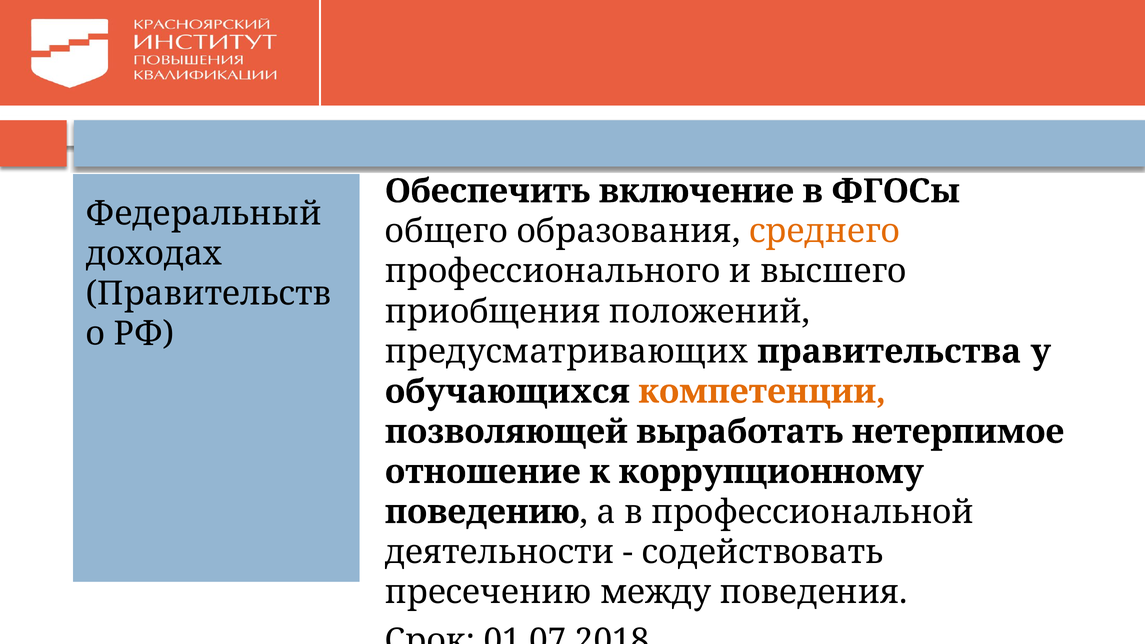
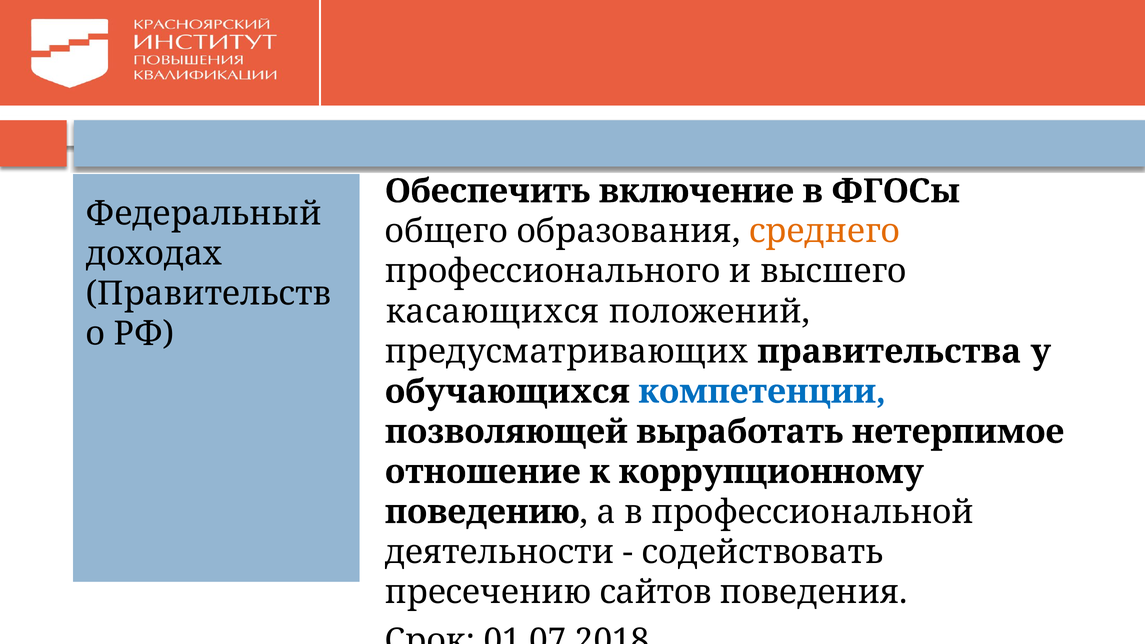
приобщения: приобщения -> касающихся (492, 312)
компетенции colour: orange -> blue (762, 392)
между: между -> сайтов (656, 592)
